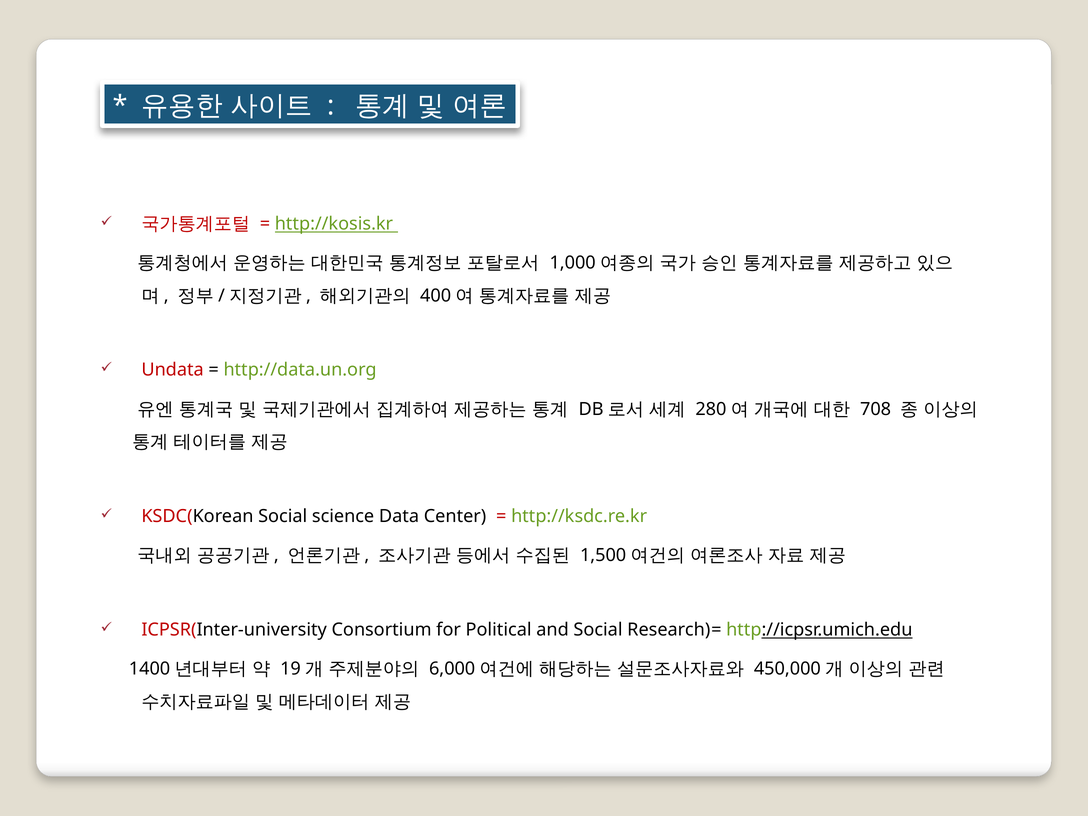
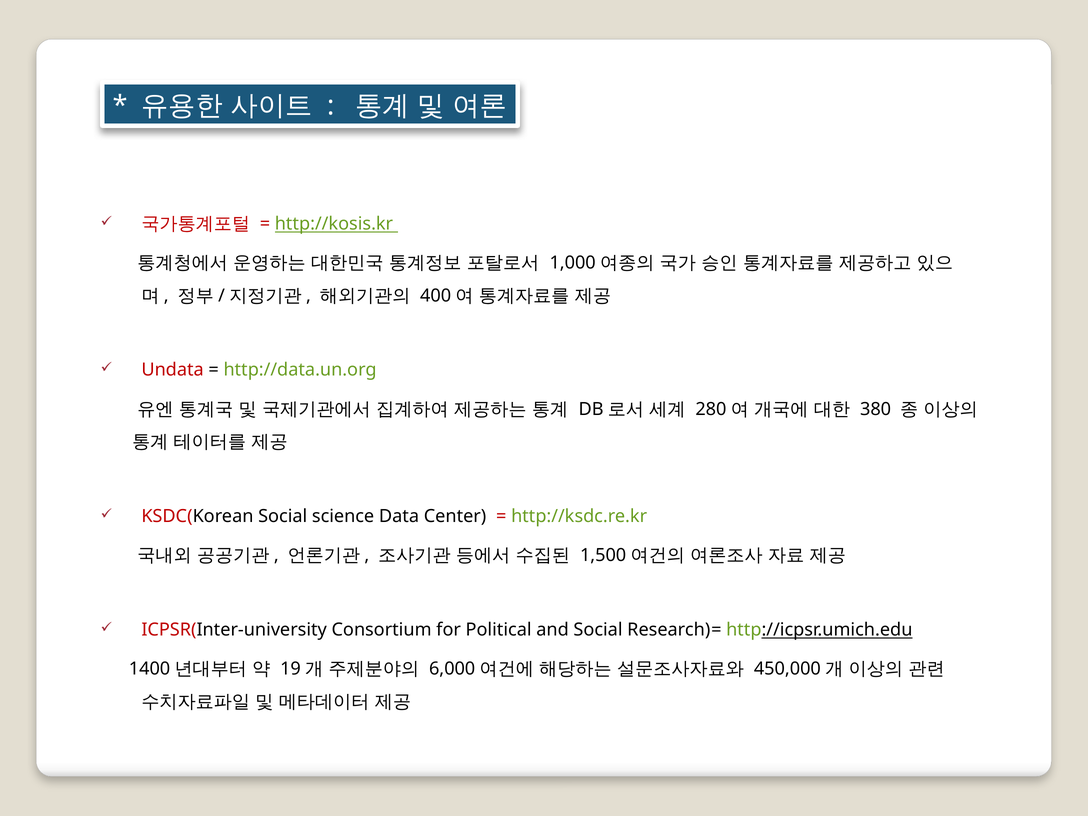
708: 708 -> 380 (876, 409)
